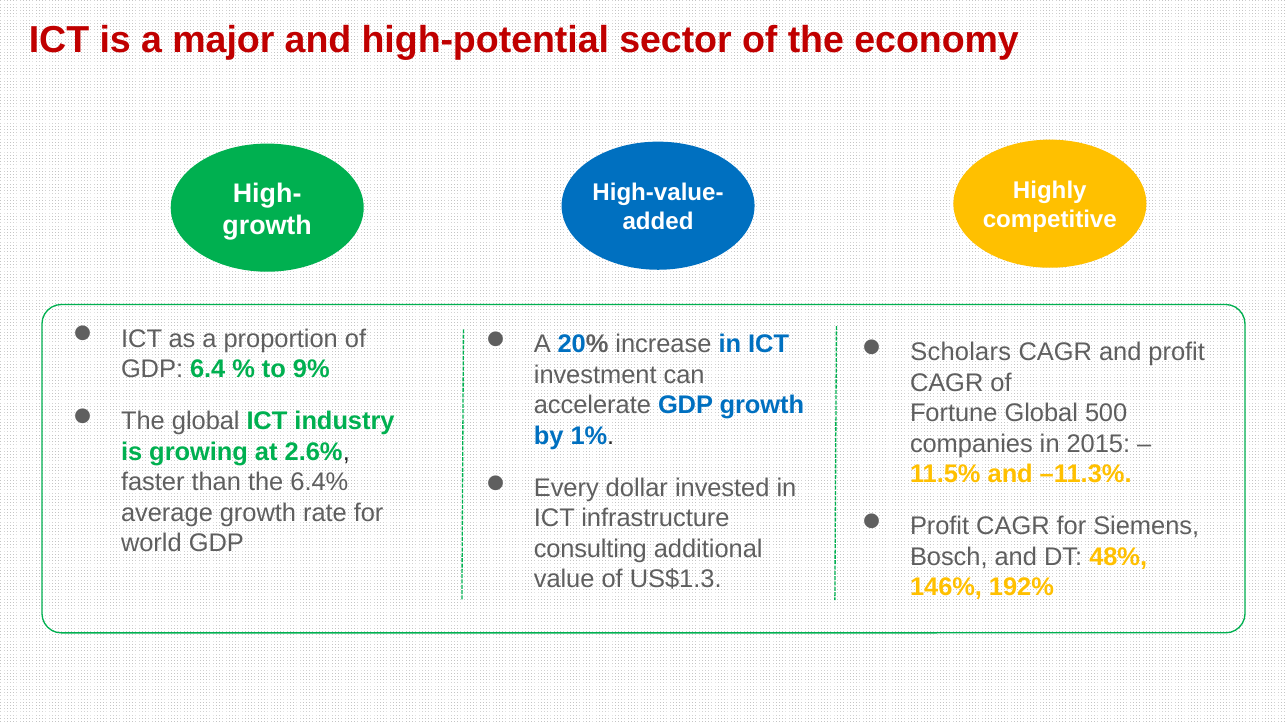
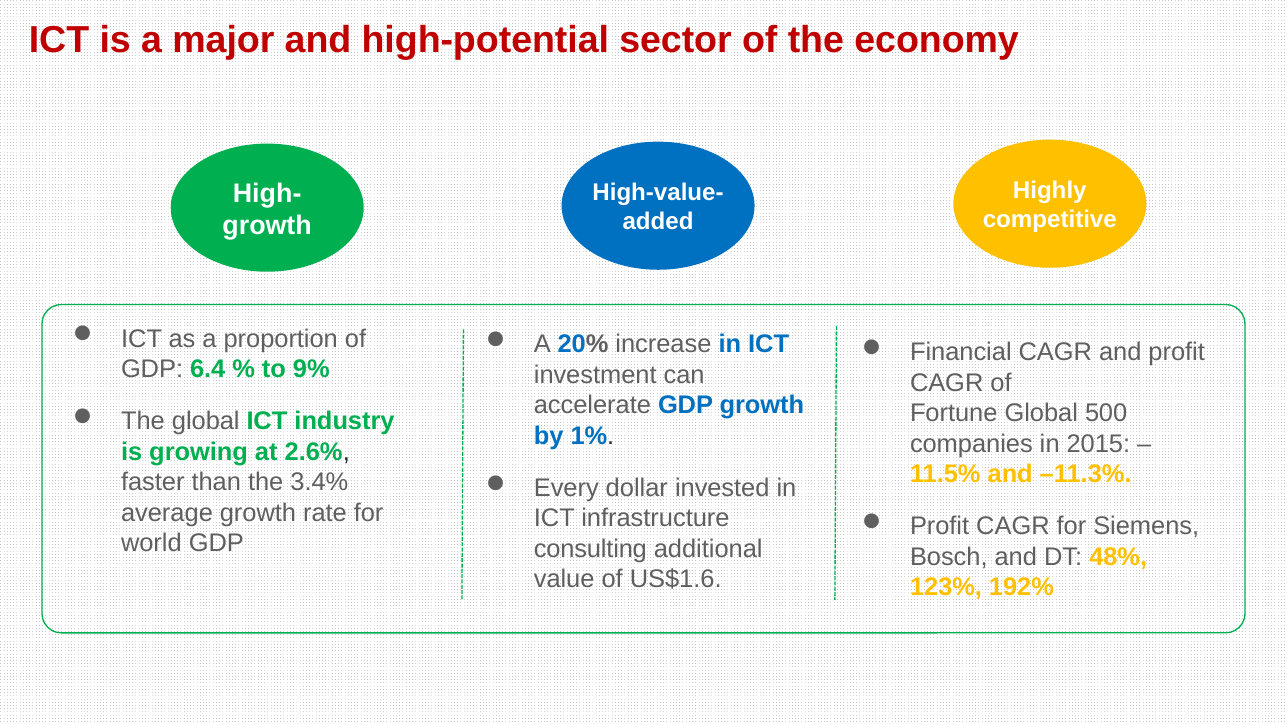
Scholars: Scholars -> Financial (961, 352)
6.4%: 6.4% -> 3.4% (319, 482)
US$1.3: US$1.3 -> US$1.6 (676, 579)
146%: 146% -> 123% (946, 587)
